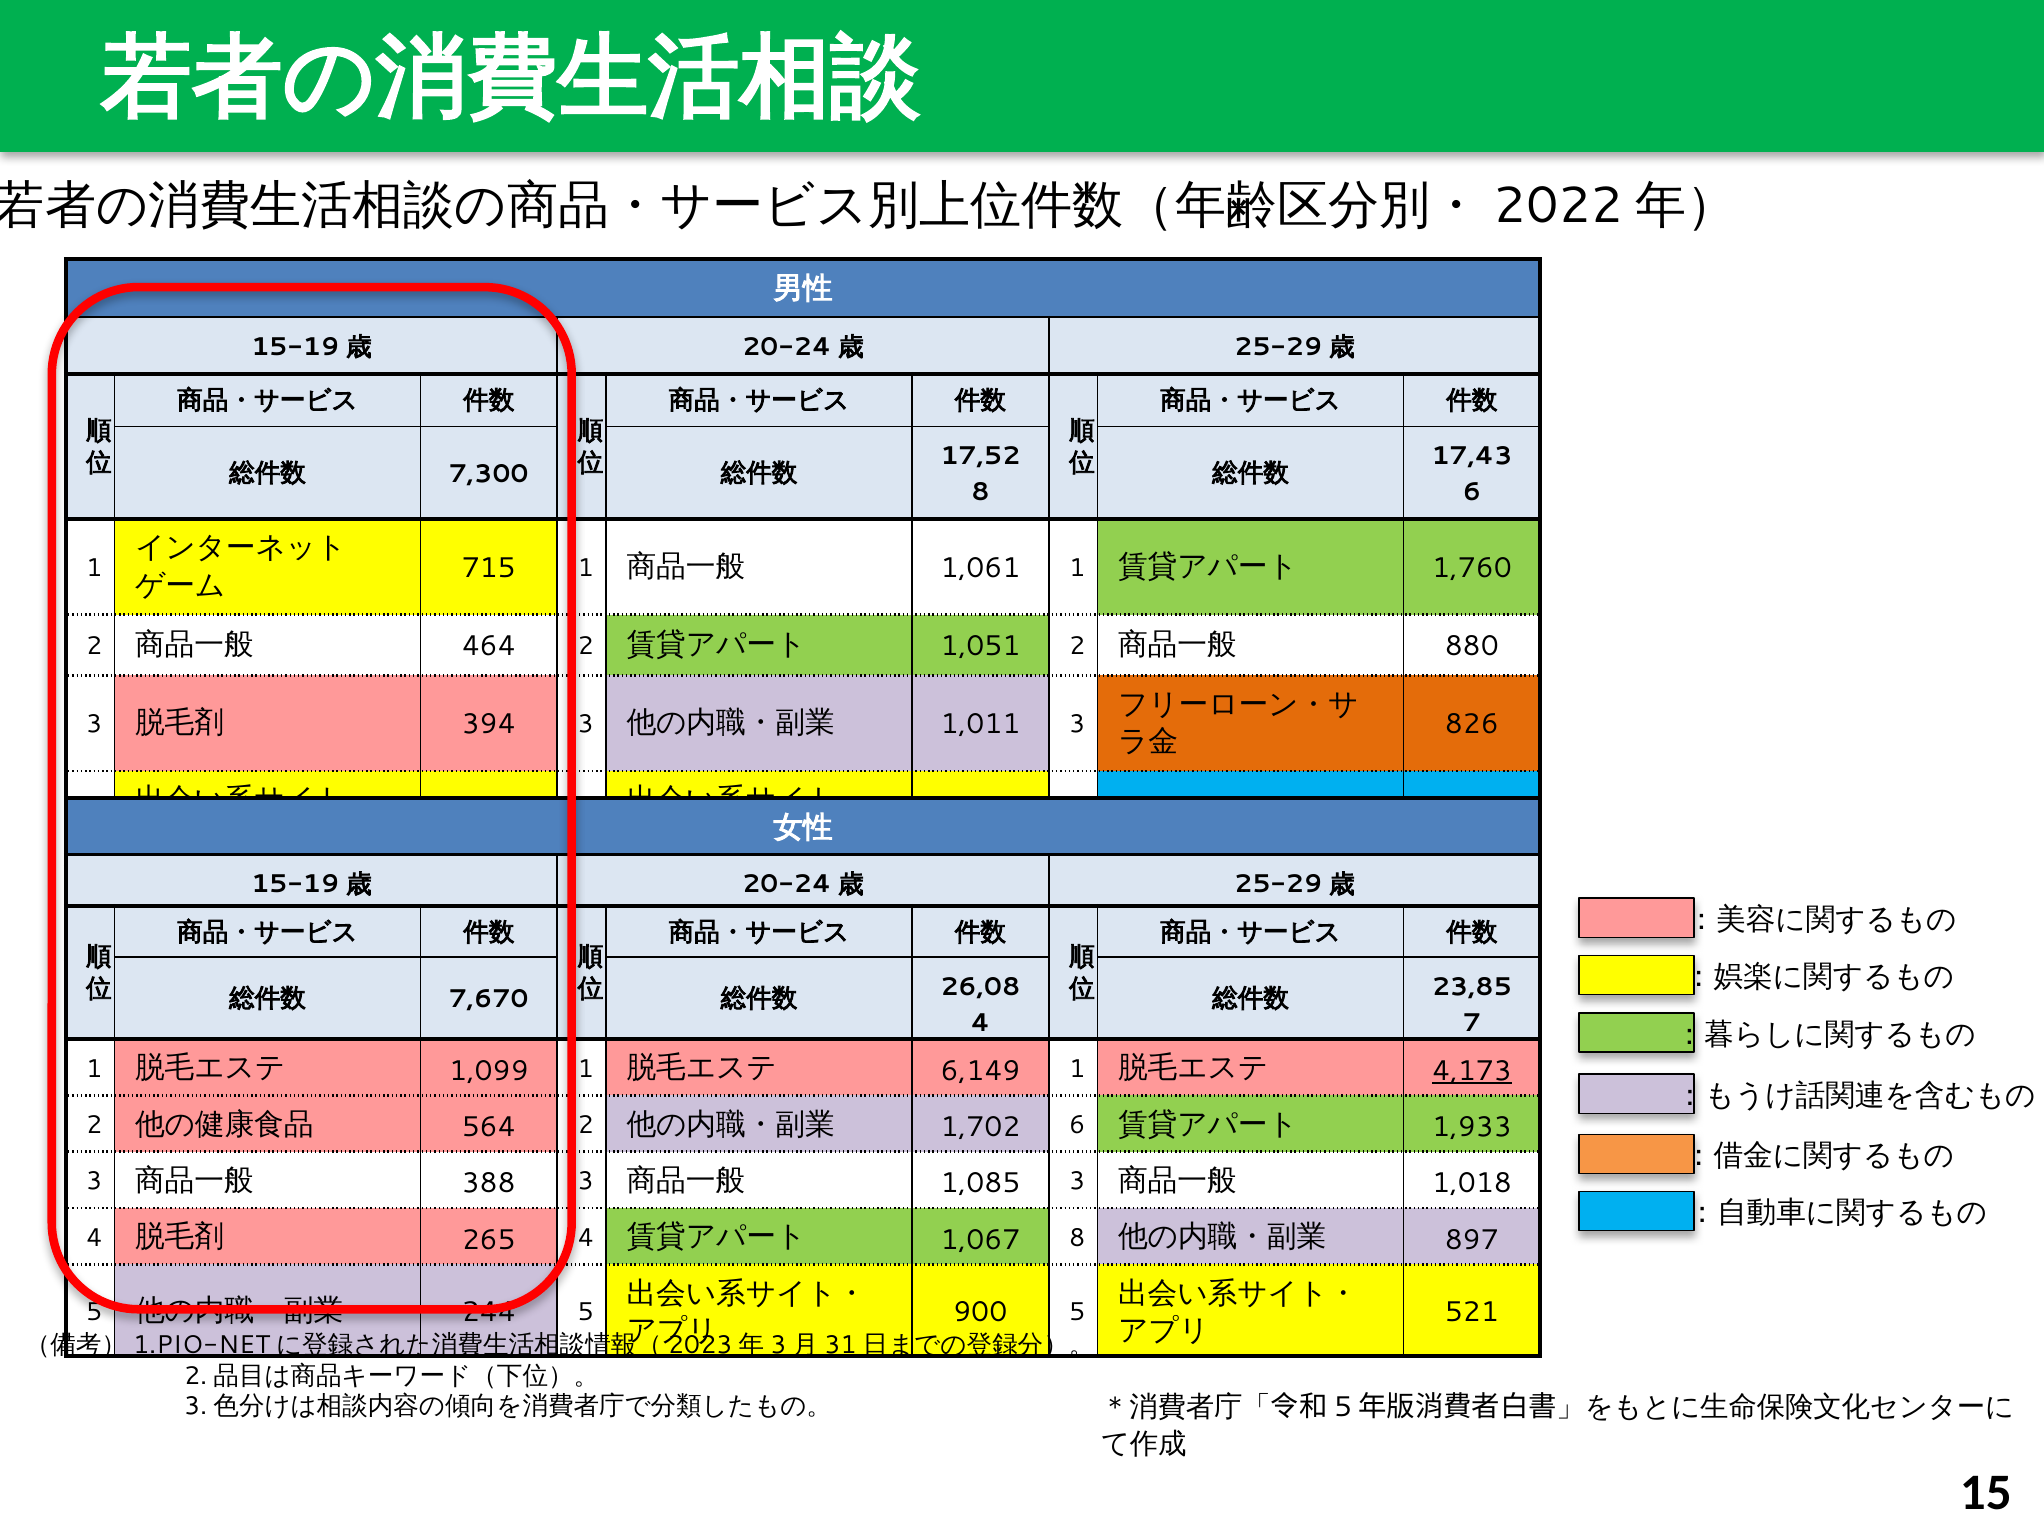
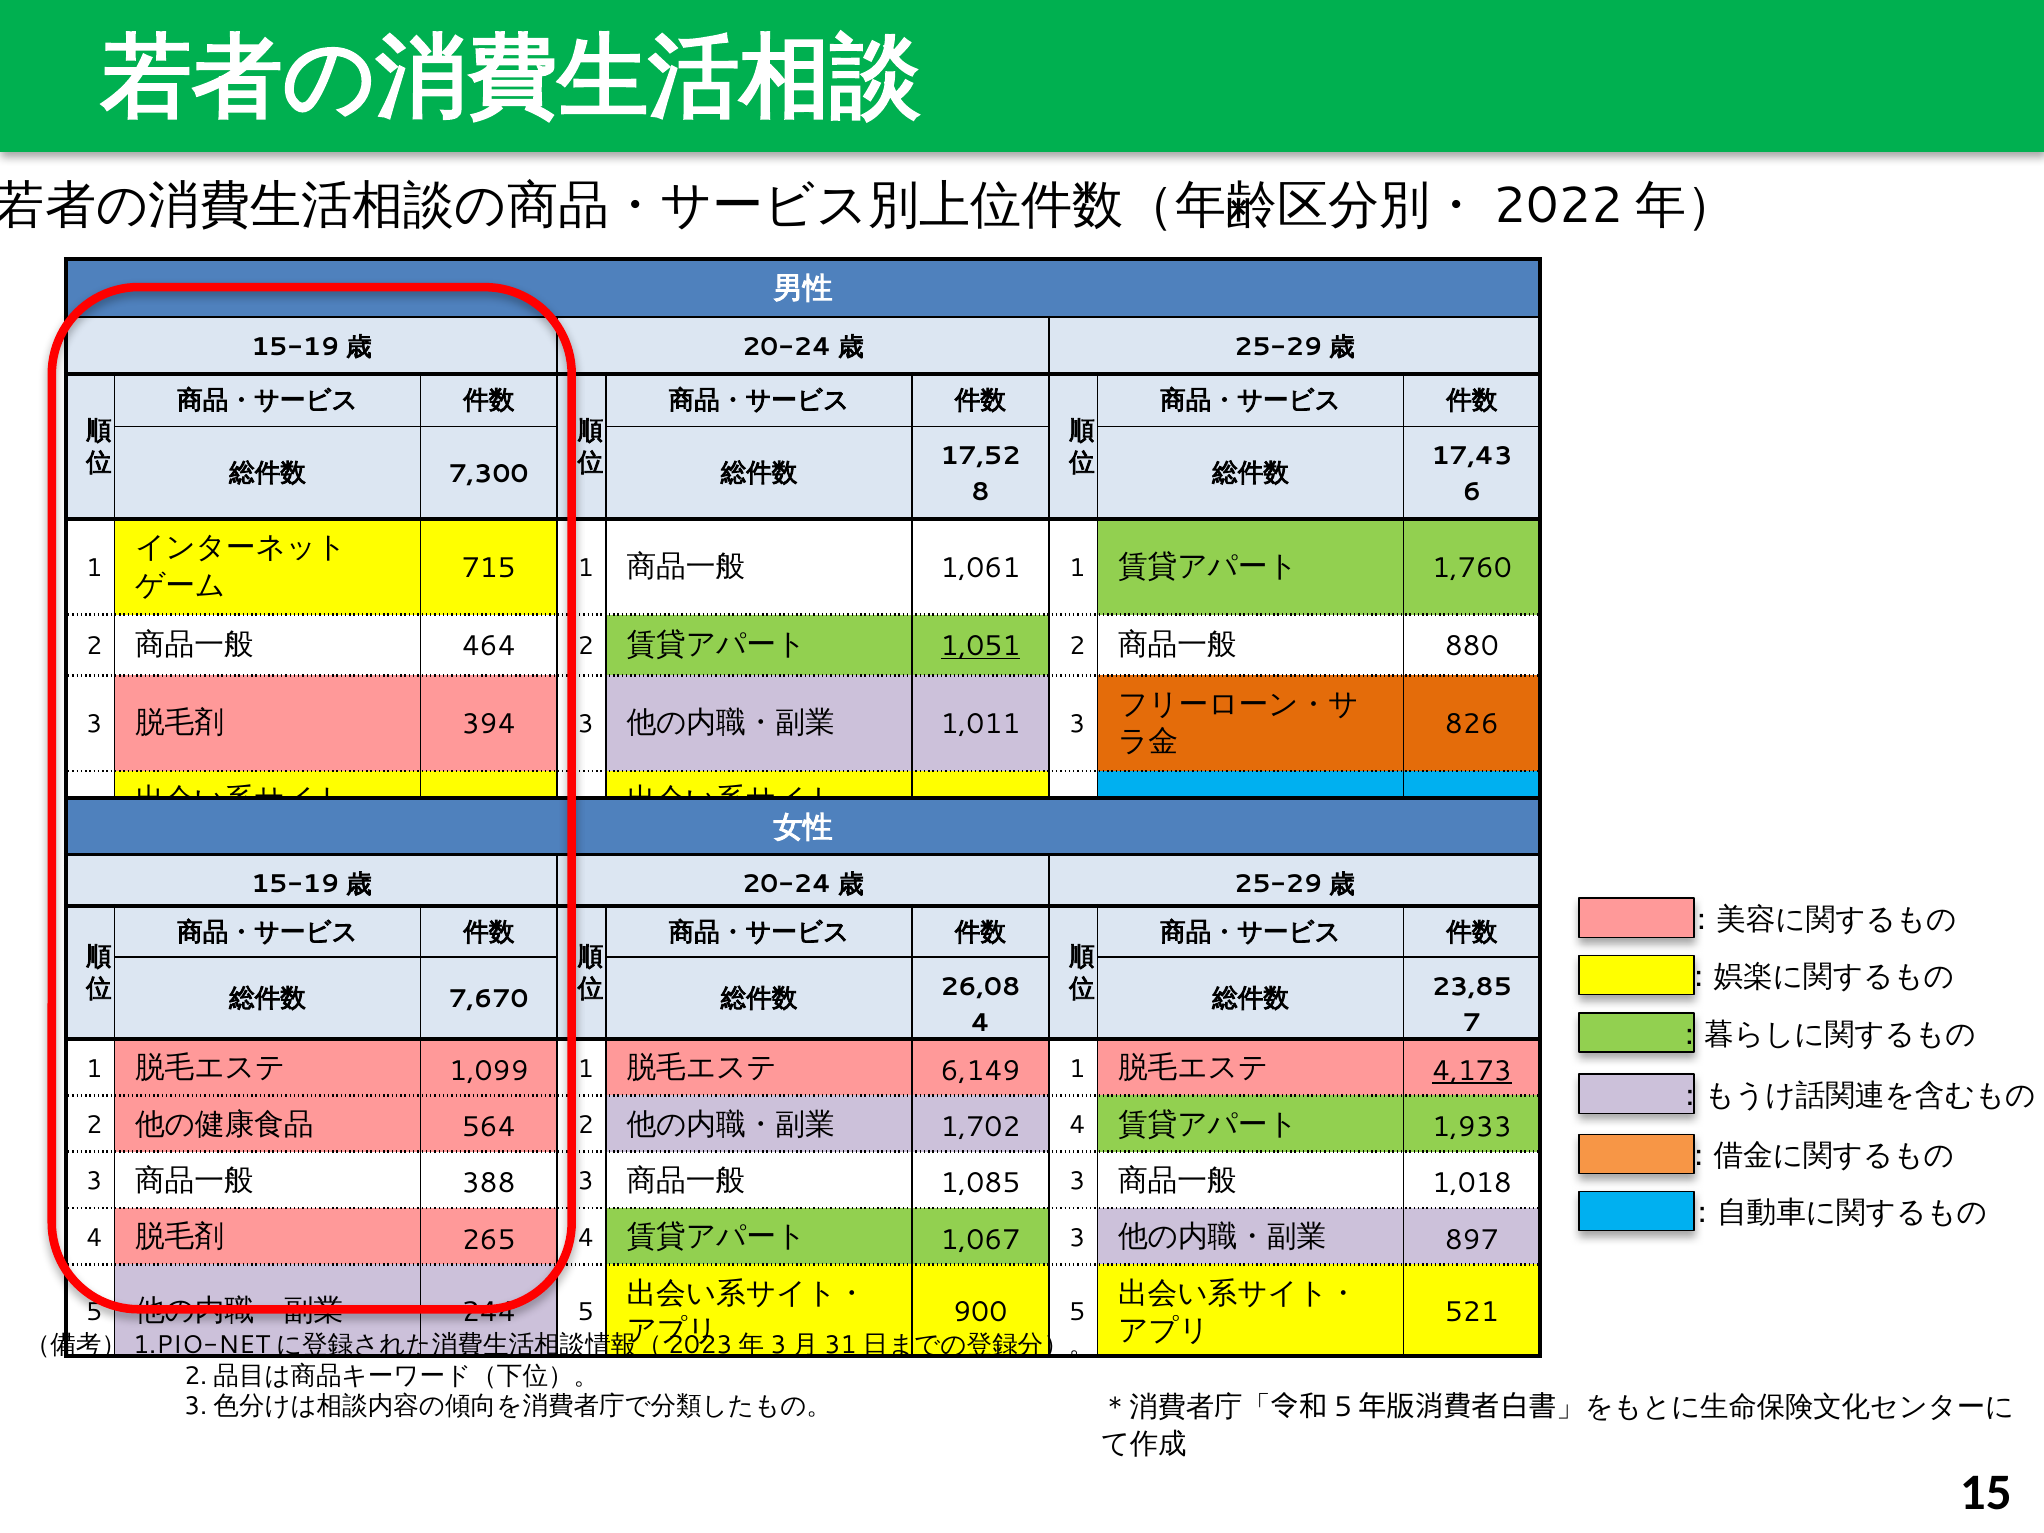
1,051 underline: none -> present (980, 646)
1,702 6: 6 -> 4 (1077, 1125)
1,067 8: 8 -> 3 (1077, 1238)
